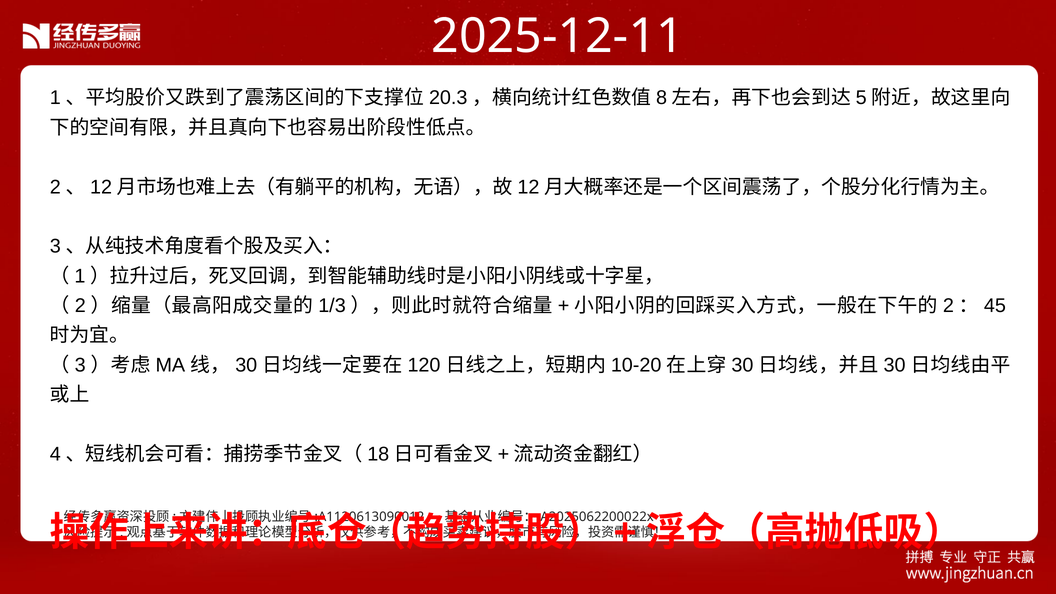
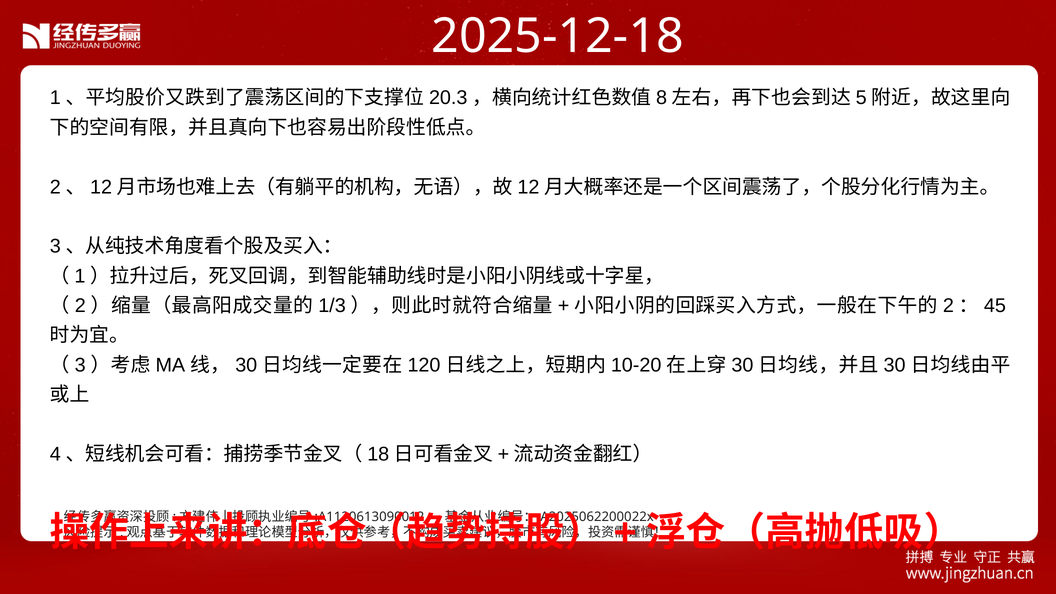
2025-12-11: 2025-12-11 -> 2025-12-18 (558, 36)
